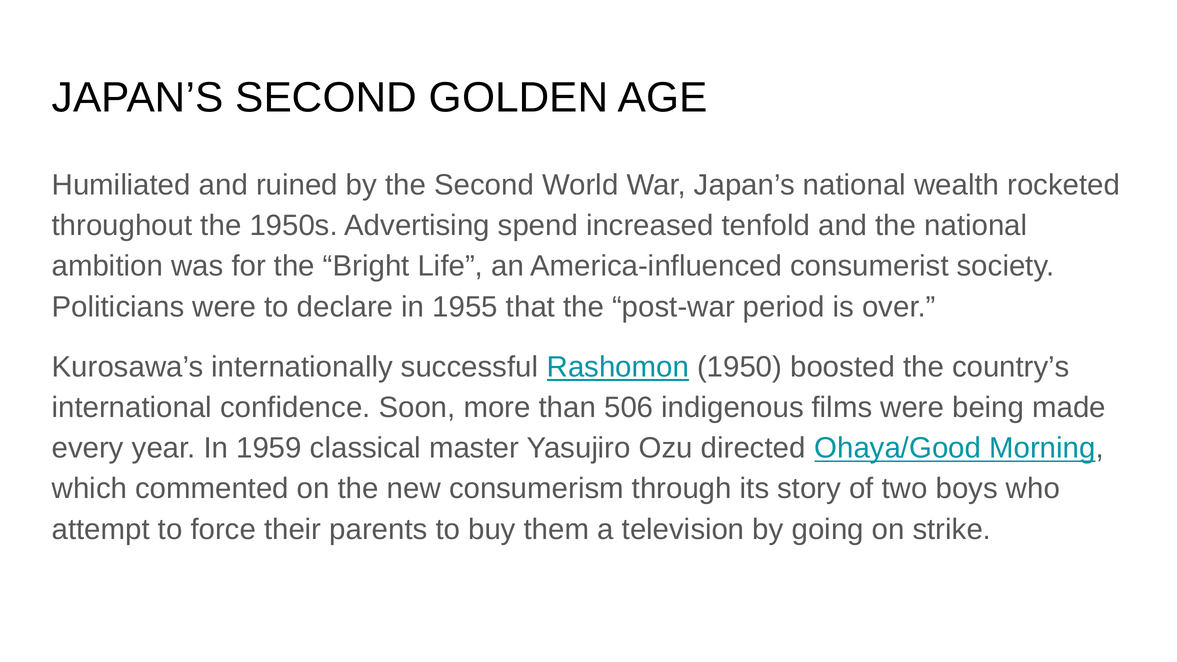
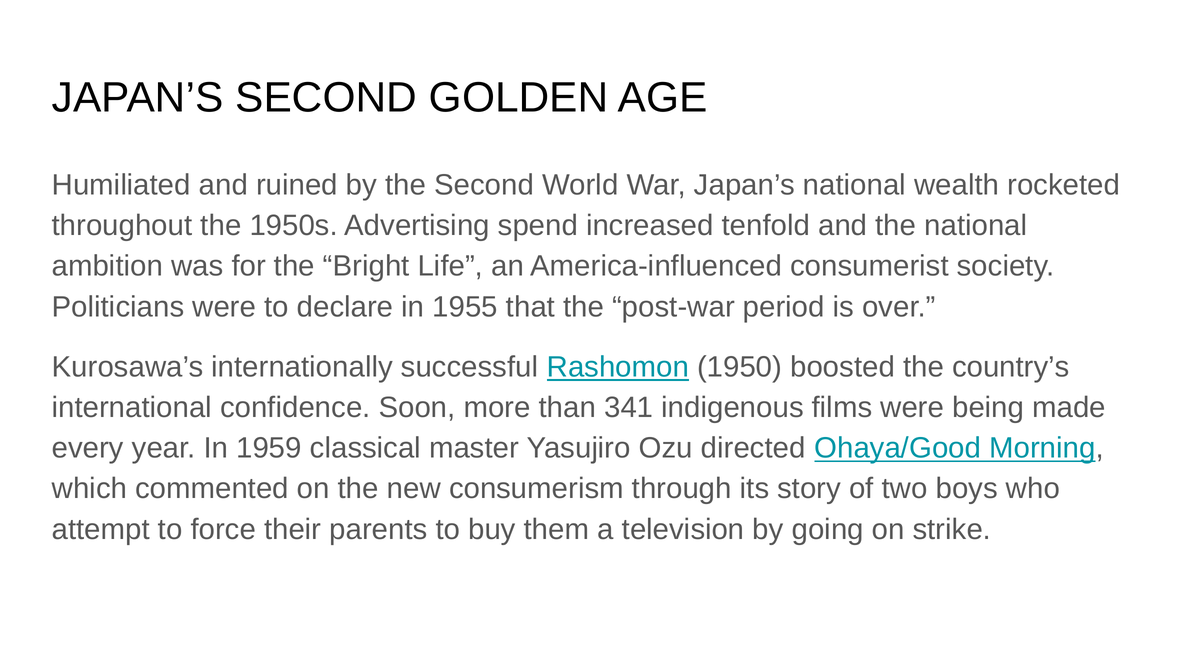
506: 506 -> 341 (629, 408)
